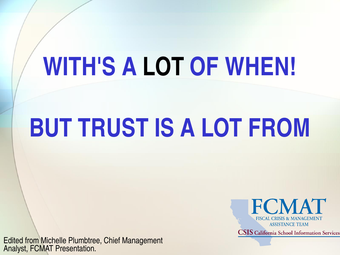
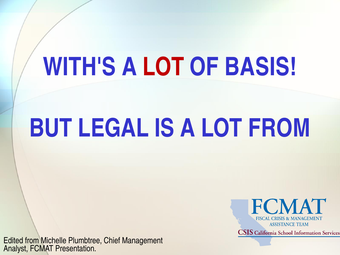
LOT colour: black -> red (163, 67)
WHEN: WHEN -> BASIS (261, 67)
TRUST: TRUST -> LEGAL (113, 128)
